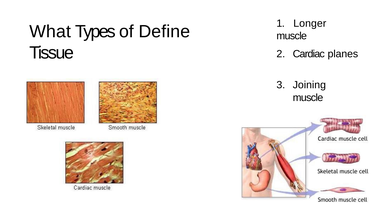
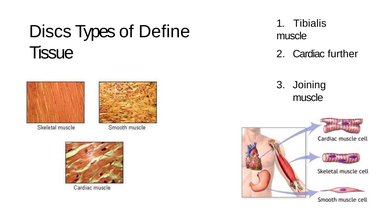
Longer: Longer -> Tibialis (310, 23)
What: What -> Discs (50, 31)
planes: planes -> further (343, 54)
